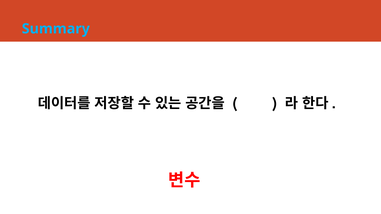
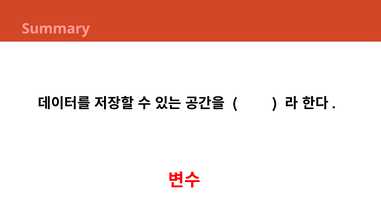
Summary colour: light blue -> pink (56, 29)
